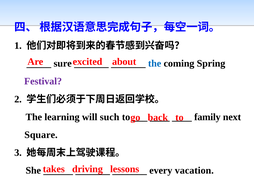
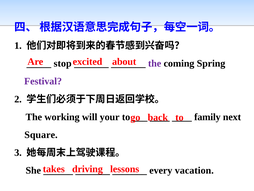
sure: sure -> stop (63, 63)
the colour: blue -> purple (155, 63)
learning: learning -> working (62, 117)
such: such -> your (110, 117)
